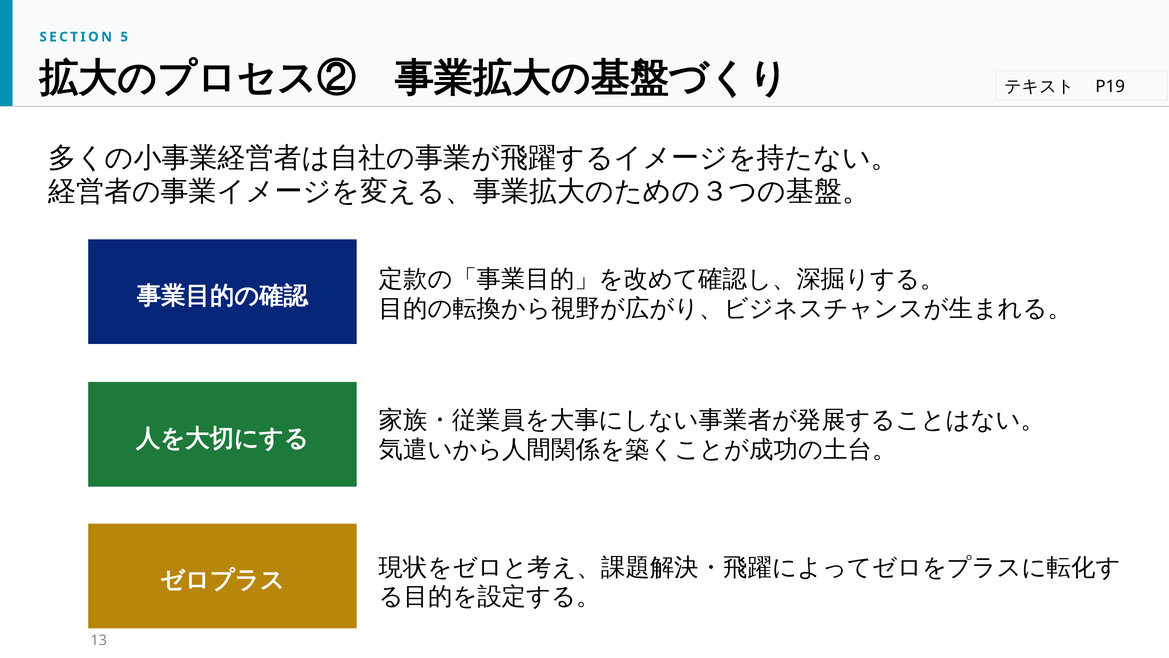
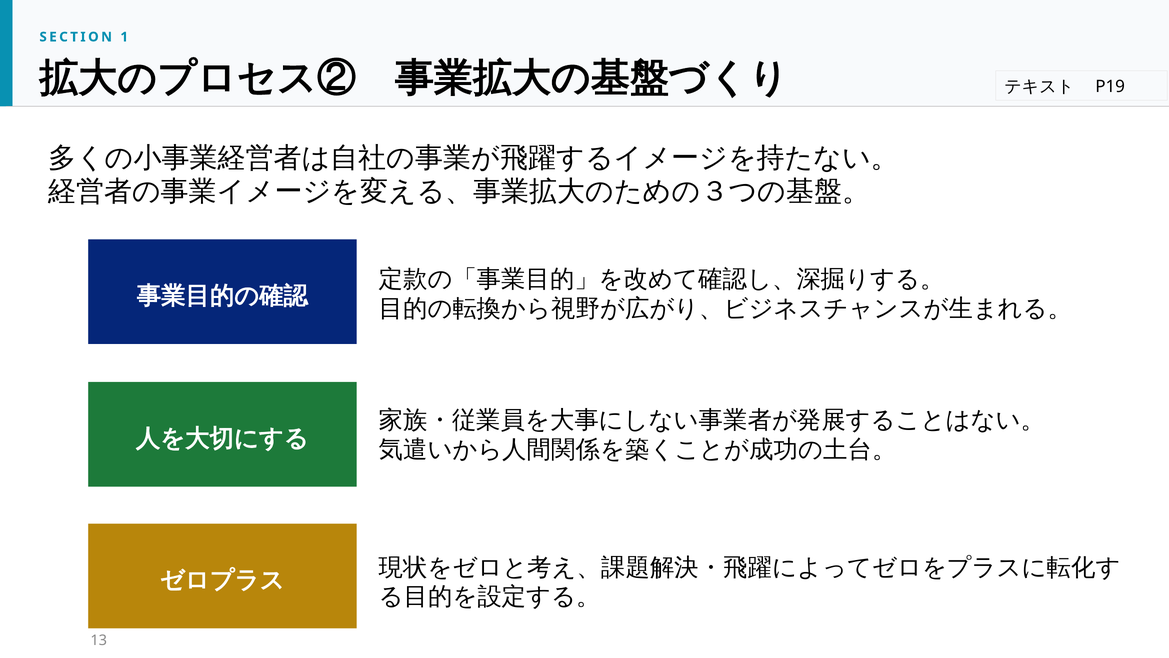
5: 5 -> 1 (124, 37)
